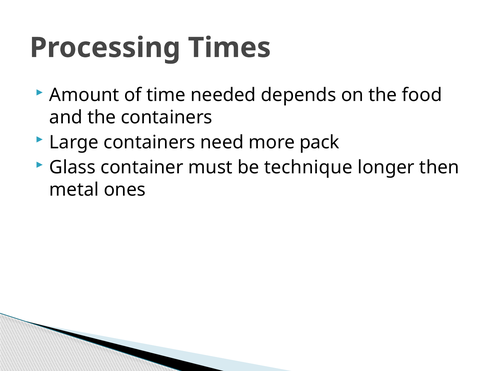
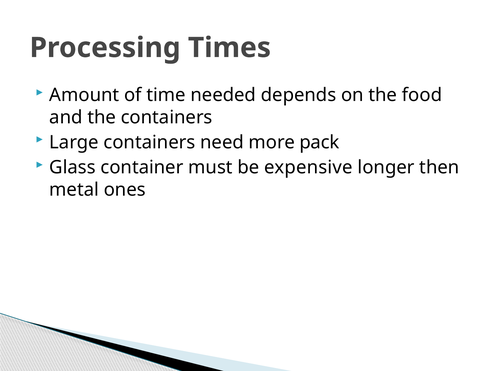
technique: technique -> expensive (308, 167)
